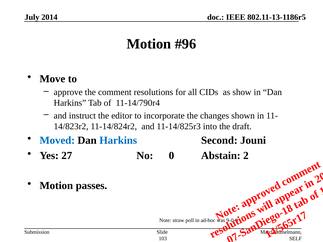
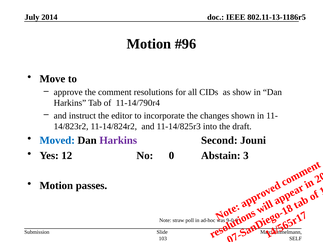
Harkins colour: blue -> purple (118, 141)
27: 27 -> 12 (67, 156)
Abstain 2: 2 -> 3 (246, 156)
